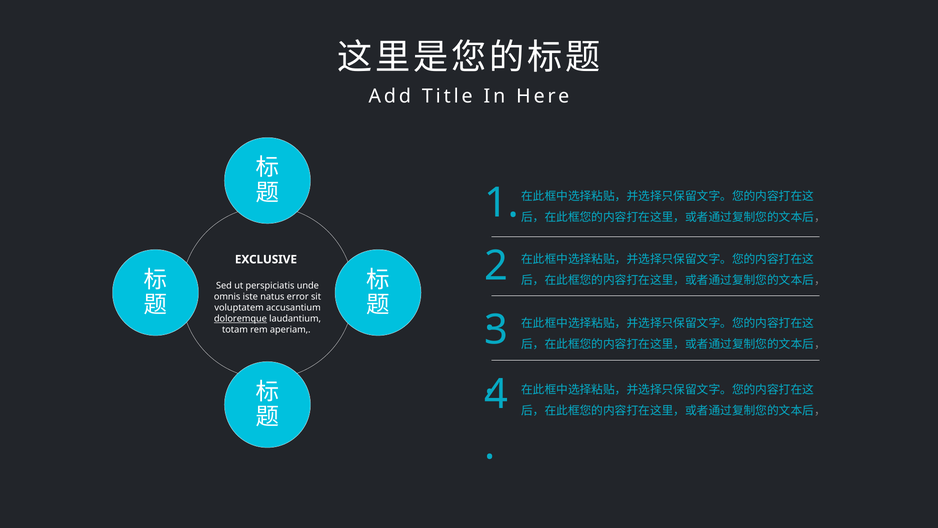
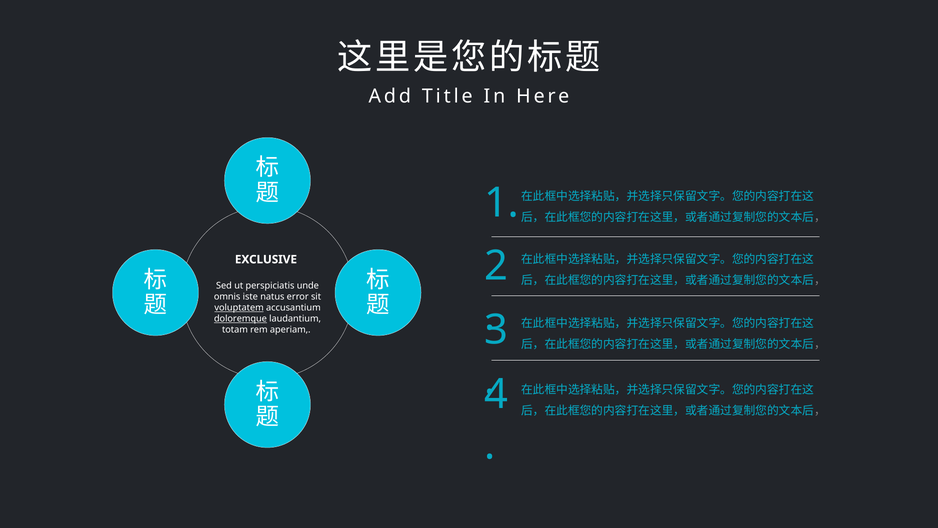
voluptatem underline: none -> present (239, 308)
